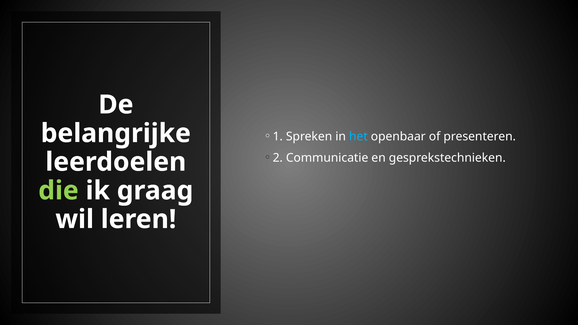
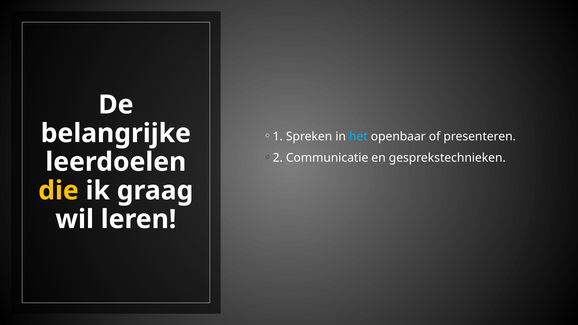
die colour: light green -> yellow (58, 191)
